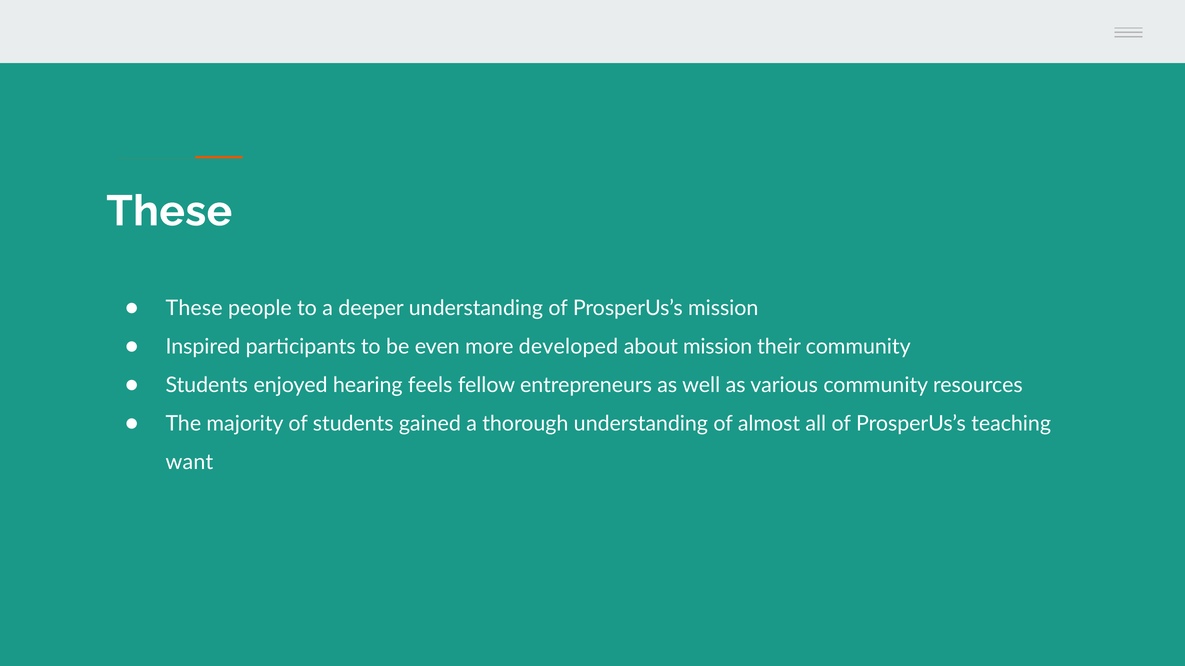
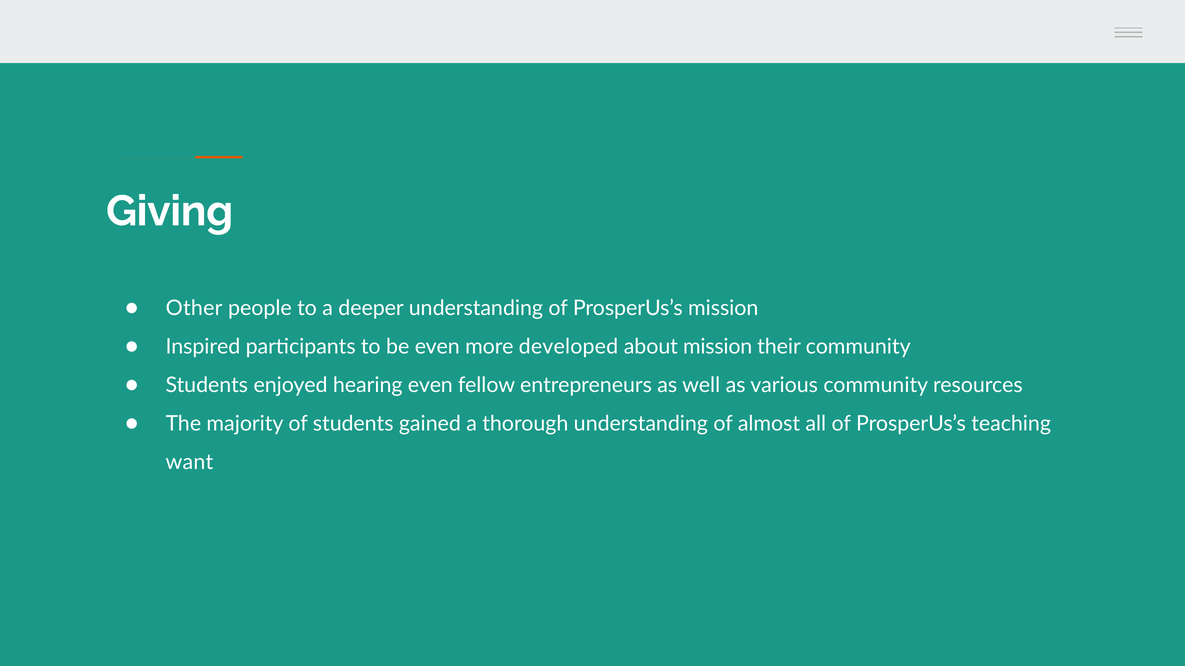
These: These -> Giving (170, 211)
These: These -> Other (194, 308)
hearing feels: feels -> even (430, 386)
